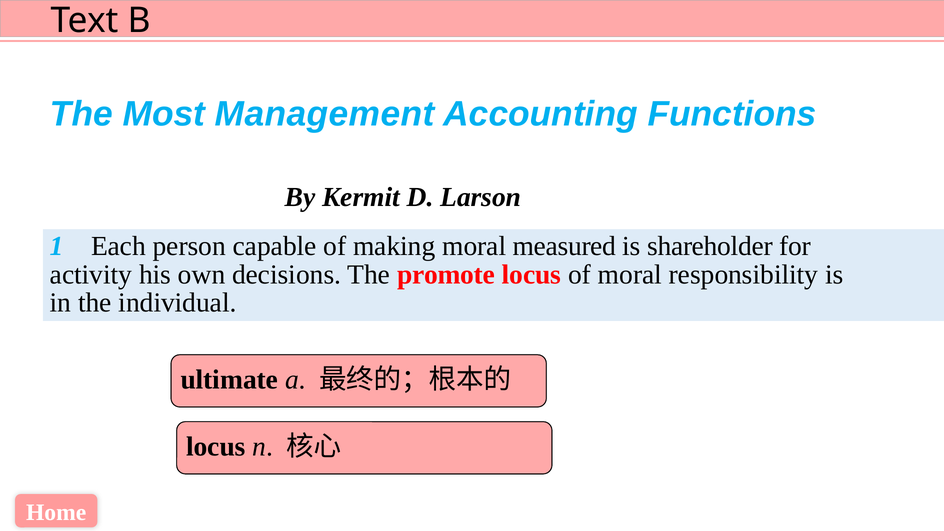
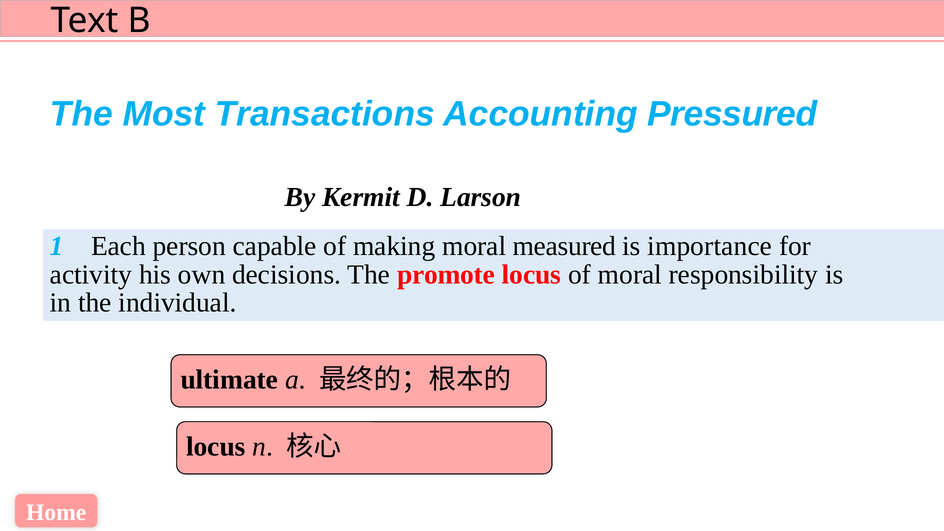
Management: Management -> Transactions (325, 114)
Functions: Functions -> Pressured (732, 114)
shareholder: shareholder -> importance (710, 246)
